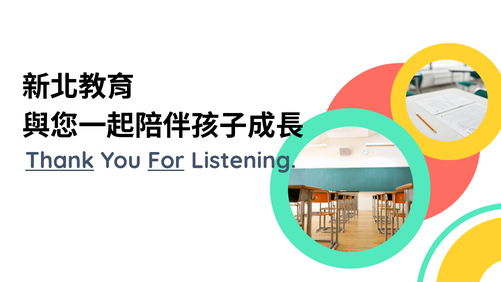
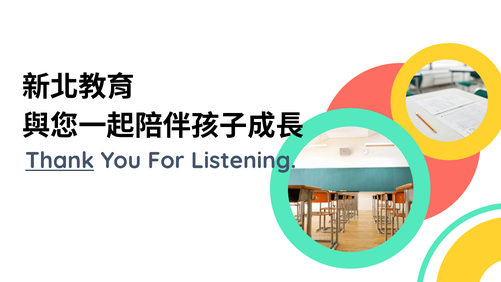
For underline: present -> none (166, 160)
